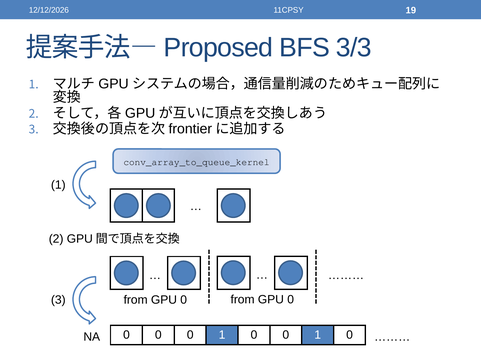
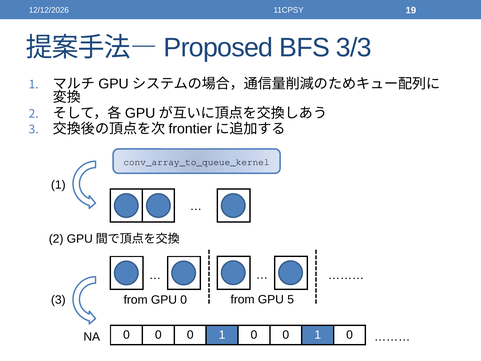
0: 0 -> 5 (291, 299)
